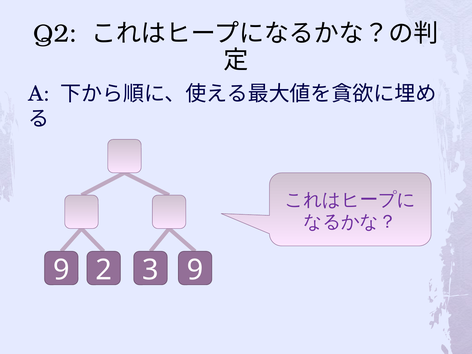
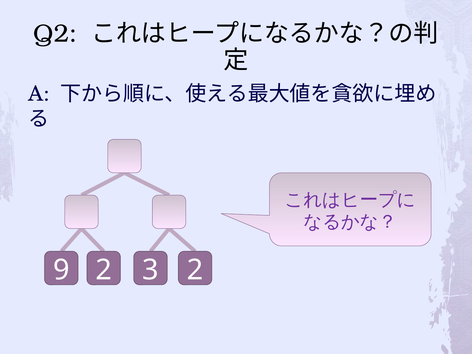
2 9: 9 -> 2 (195, 270)
